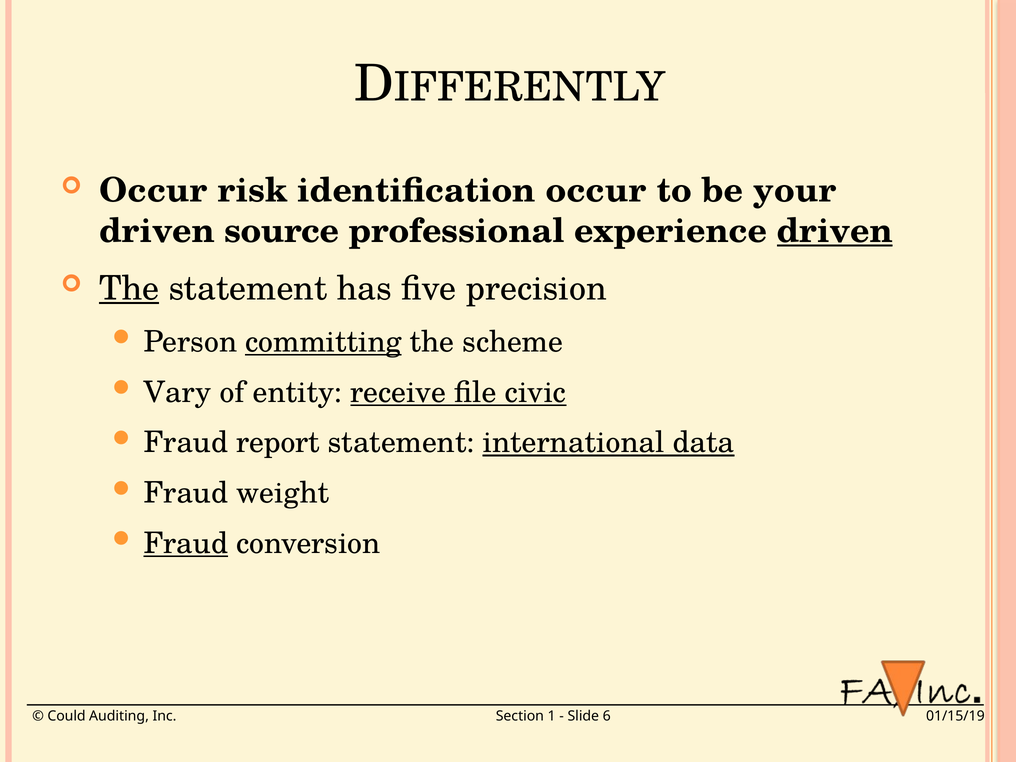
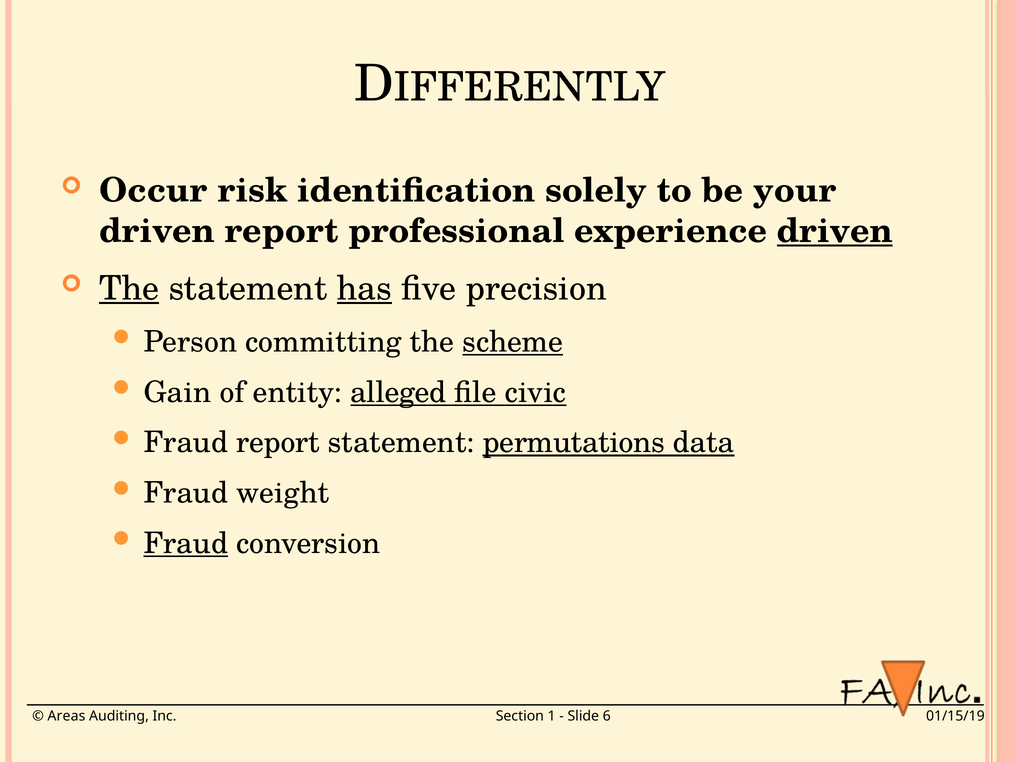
identification occur: occur -> solely (596, 190)
driven source: source -> report (282, 231)
has underline: none -> present (364, 289)
committing underline: present -> none (323, 342)
scheme underline: none -> present (513, 342)
Vary: Vary -> Gain (177, 392)
receive: receive -> alleged (398, 392)
international: international -> permutations (574, 443)
Could: Could -> Areas (66, 716)
